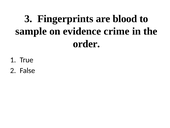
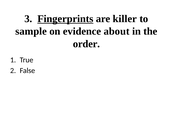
Fingerprints underline: none -> present (65, 19)
blood: blood -> killer (125, 19)
crime: crime -> about (117, 31)
